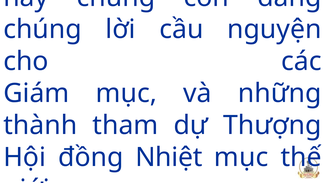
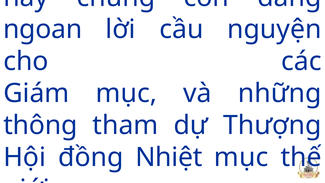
chúng: chúng -> ngoan (43, 29)
thành: thành -> thông (40, 125)
